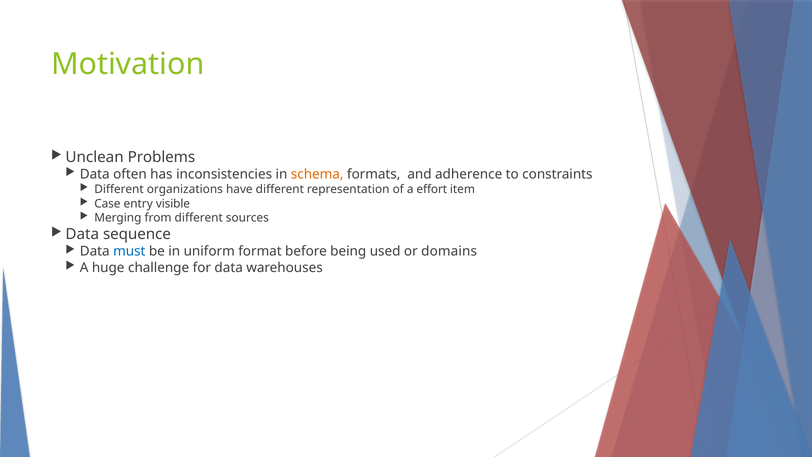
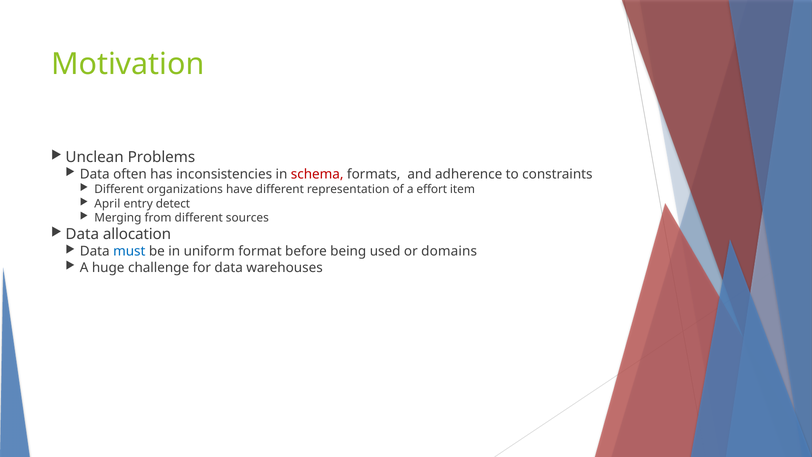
schema colour: orange -> red (317, 174)
Case: Case -> April (107, 204)
visible: visible -> detect (173, 204)
sequence: sequence -> allocation (137, 234)
